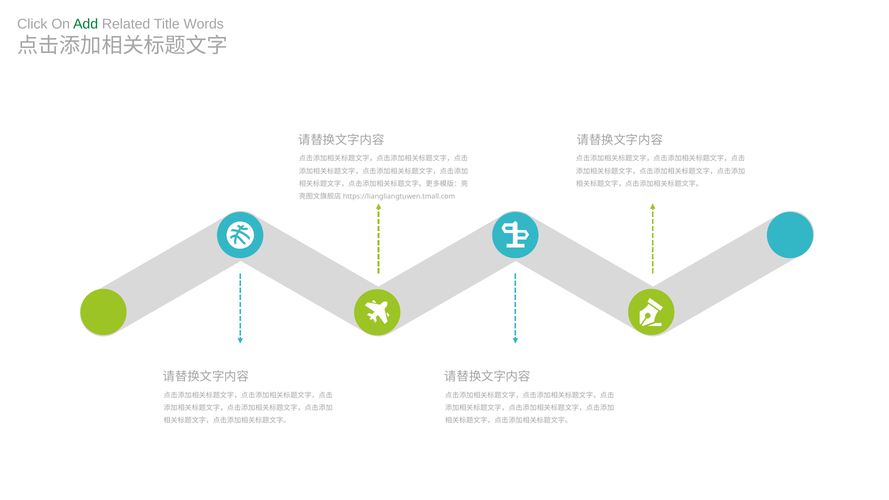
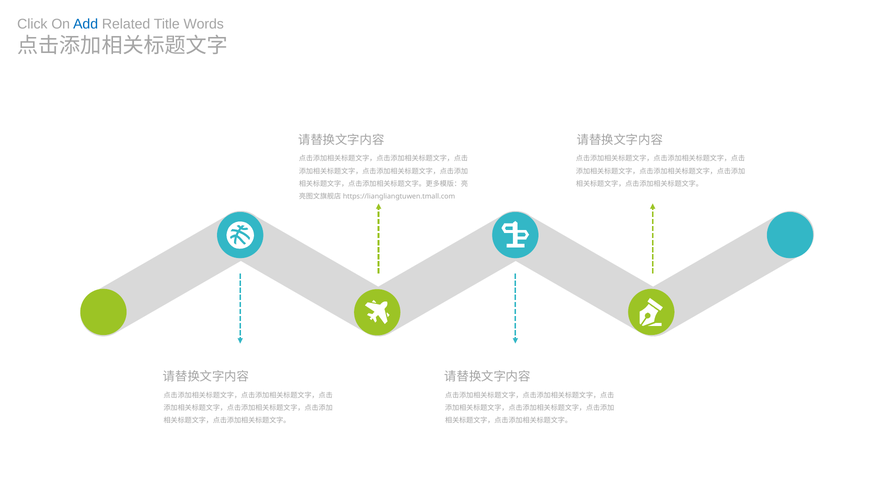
Add colour: green -> blue (86, 24)
